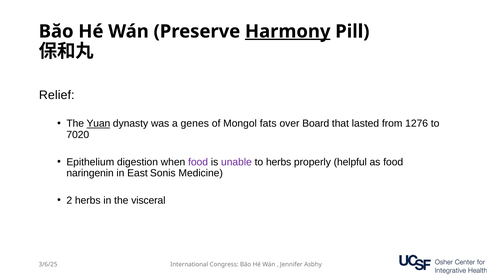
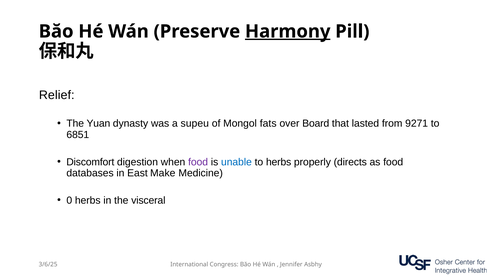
Yuan underline: present -> none (98, 123)
genes: genes -> supeu (195, 123)
1276: 1276 -> 9271 (417, 123)
7020: 7020 -> 6851 (78, 135)
Epithelium: Epithelium -> Discomfort (90, 162)
unable colour: purple -> blue (236, 162)
helpful: helpful -> directs (350, 162)
naringenin: naringenin -> databases (90, 173)
Sonis: Sonis -> Make (163, 173)
2: 2 -> 0 (69, 200)
